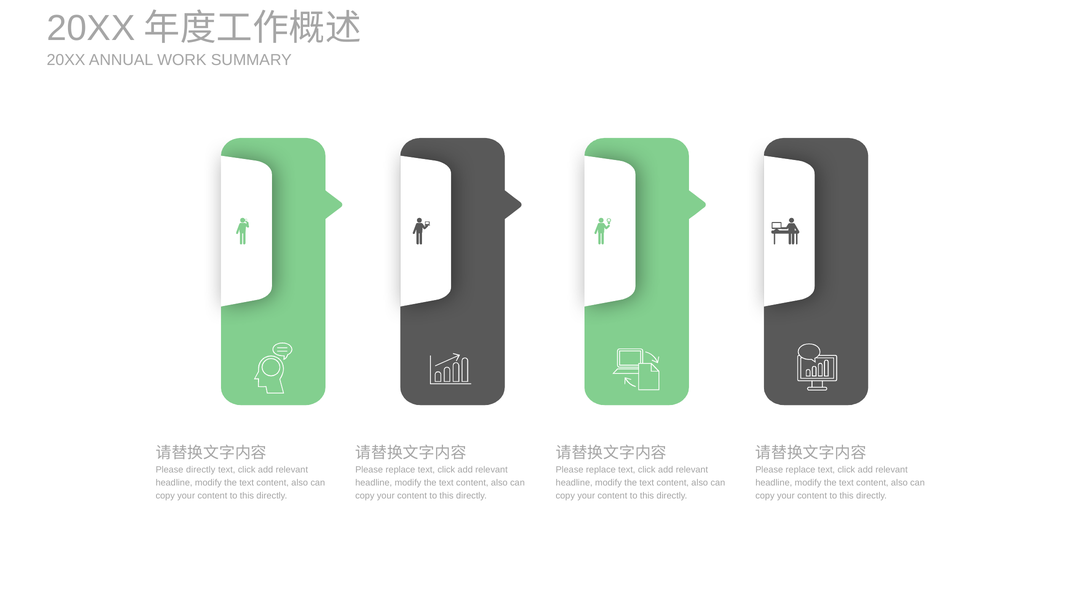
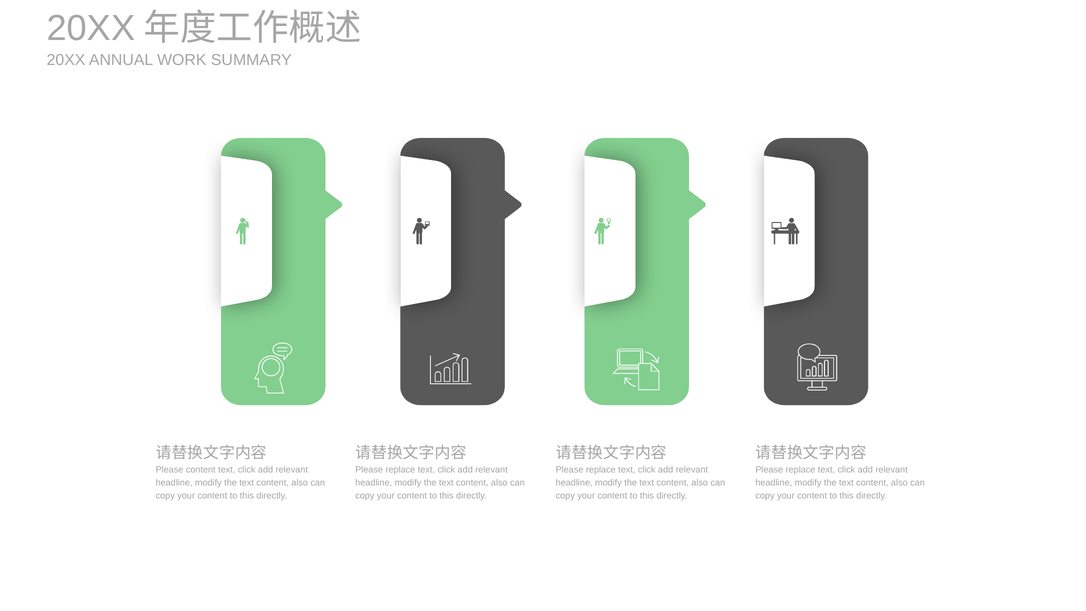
Please directly: directly -> content (201, 470)
